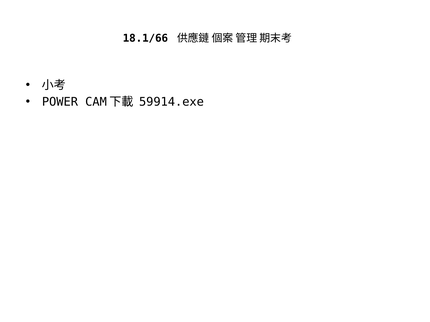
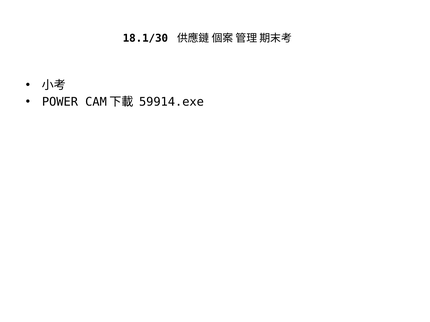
18.1/66: 18.1/66 -> 18.1/30 (145, 38)
